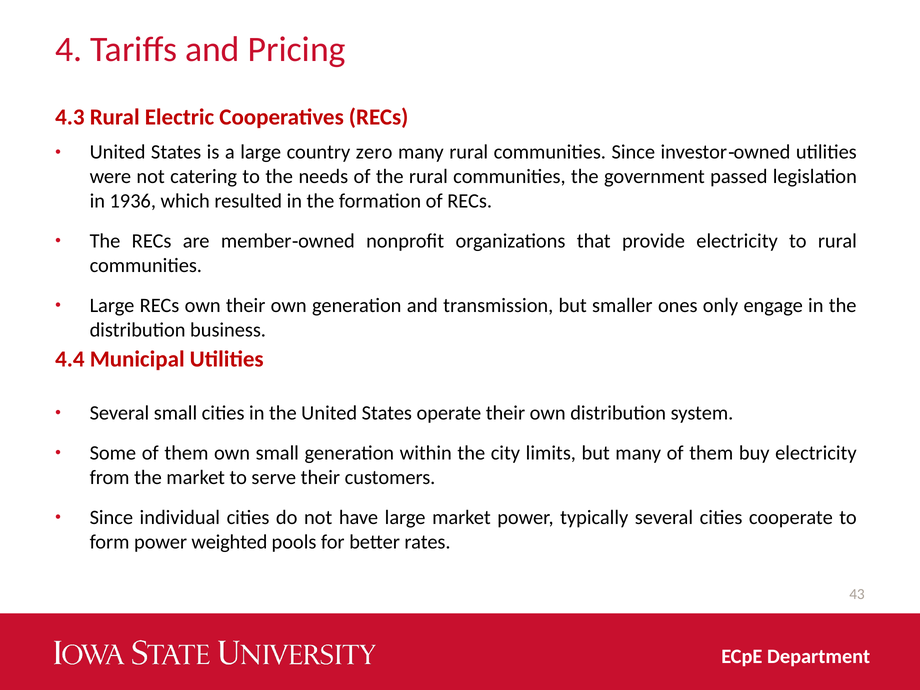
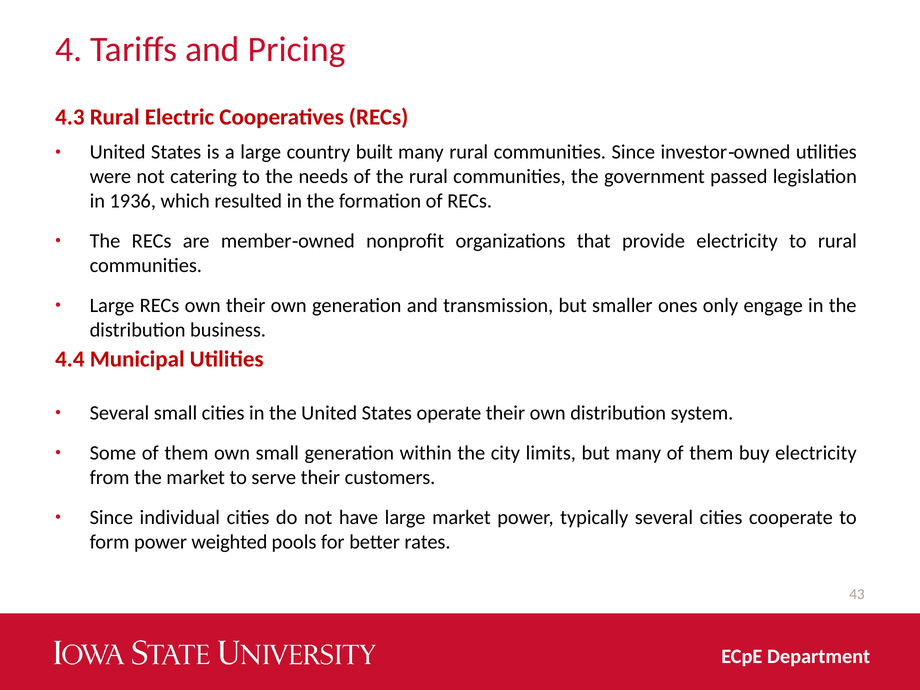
zero: zero -> built (374, 152)
